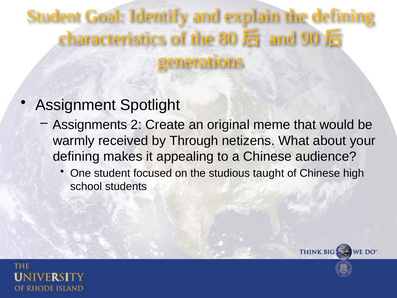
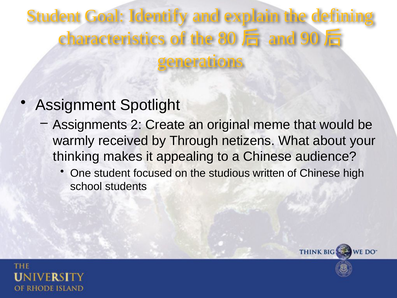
defining: defining -> thinking (76, 156)
taught: taught -> written (269, 173)
